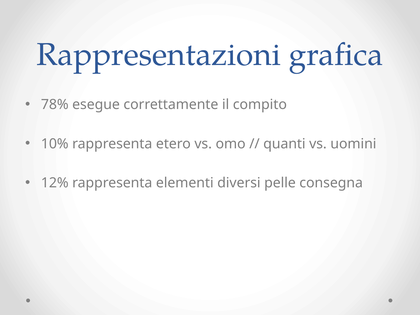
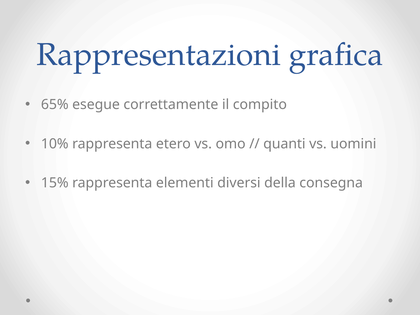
78%: 78% -> 65% (55, 105)
12%: 12% -> 15% (55, 183)
pelle: pelle -> della (280, 183)
